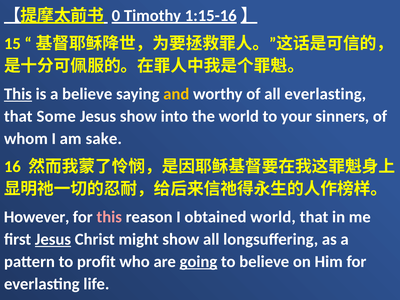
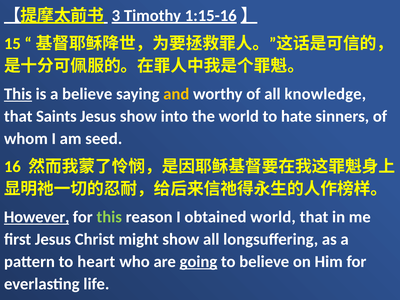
0: 0 -> 3 (116, 16)
all everlasting: everlasting -> knowledge (325, 94)
Some: Some -> Saints (56, 116)
your: your -> hate (296, 116)
sake: sake -> seed (104, 139)
However underline: none -> present (37, 217)
this colour: pink -> light green (109, 217)
Jesus underline: present -> none (53, 239)
profit: profit -> heart (96, 262)
